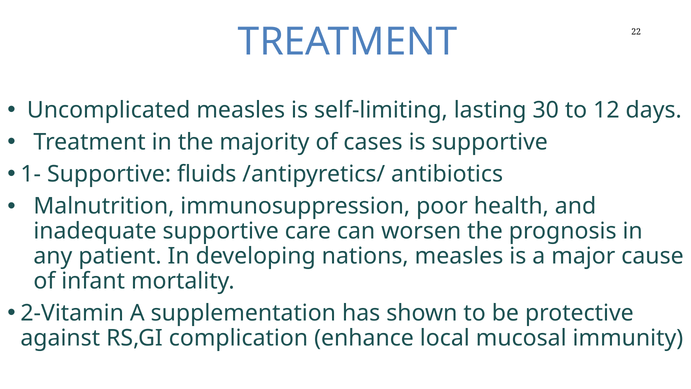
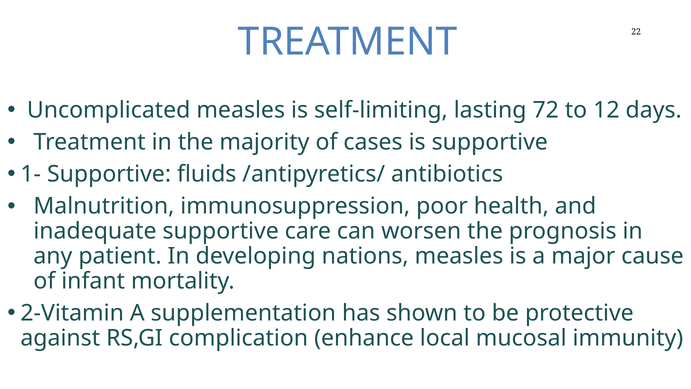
30: 30 -> 72 (546, 110)
